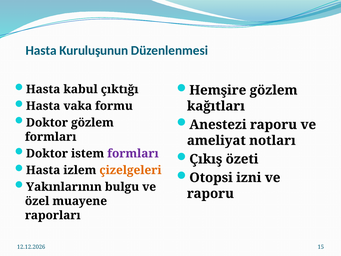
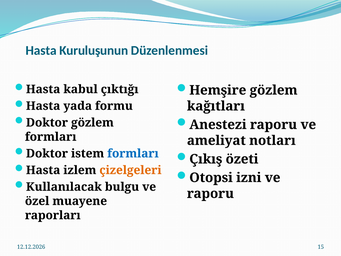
vaka: vaka -> yada (78, 106)
formları colour: purple -> blue (133, 153)
Yakınlarının: Yakınlarının -> Kullanılacak (64, 187)
